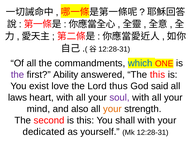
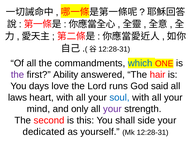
The this: this -> hair (158, 75)
exist: exist -> days (39, 86)
thus: thus -> runs (119, 86)
soul colour: purple -> blue (120, 98)
also: also -> only (80, 109)
your colour: orange -> purple (112, 109)
shall with: with -> side (146, 121)
